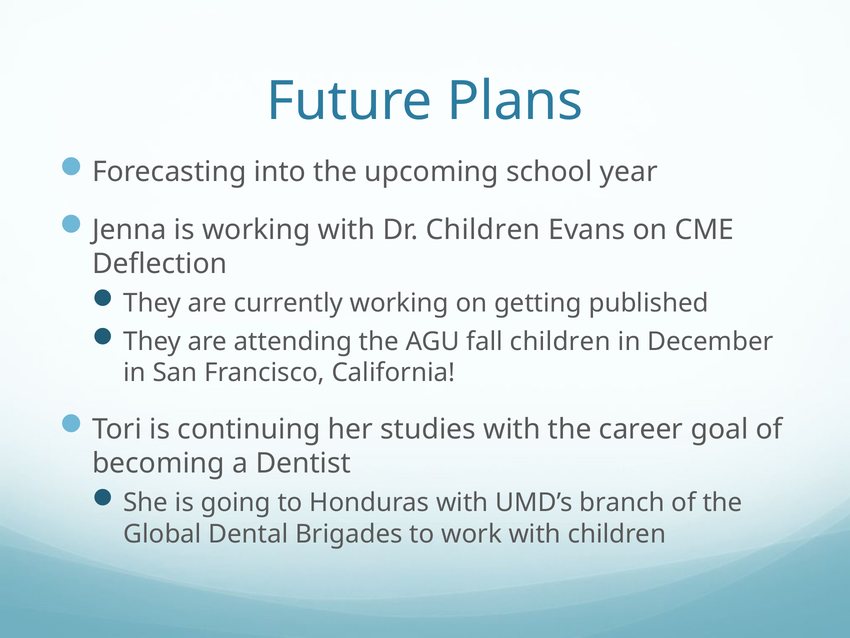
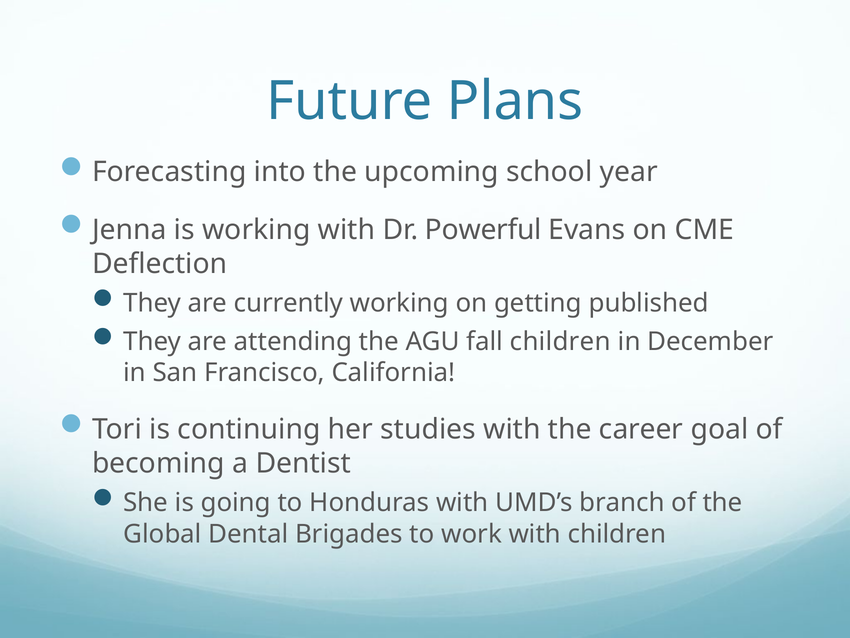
Dr Children: Children -> Powerful (483, 230)
